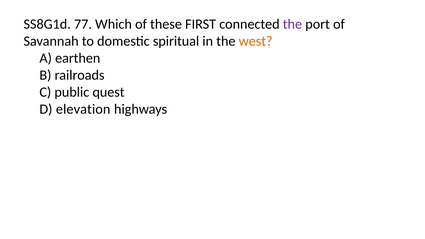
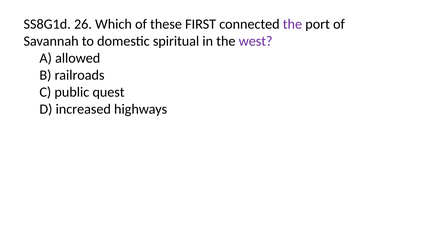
77: 77 -> 26 (83, 24)
west colour: orange -> purple (256, 41)
earthen: earthen -> allowed (78, 58)
elevation: elevation -> increased (83, 109)
